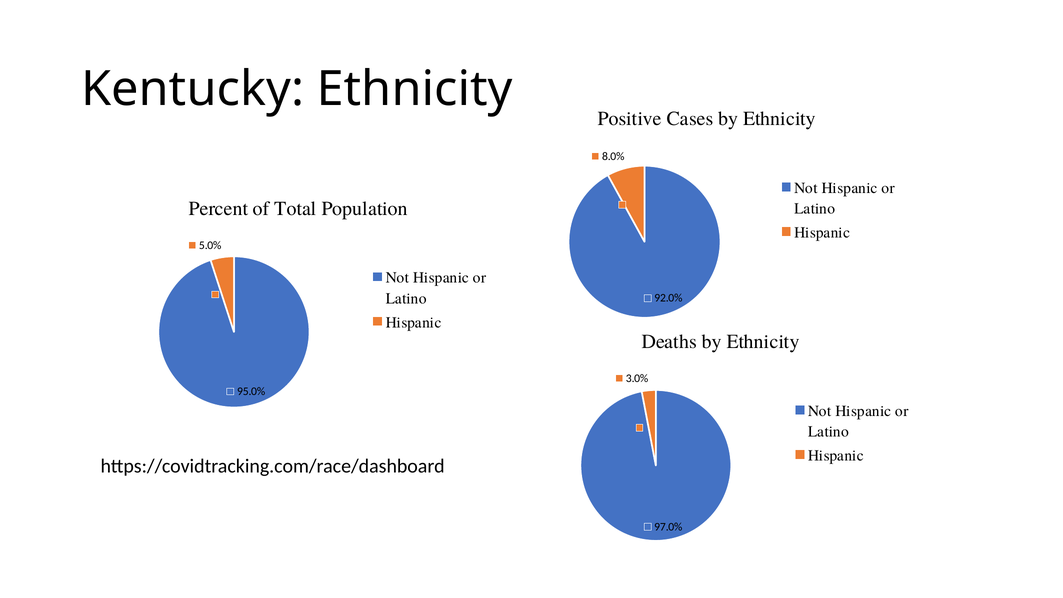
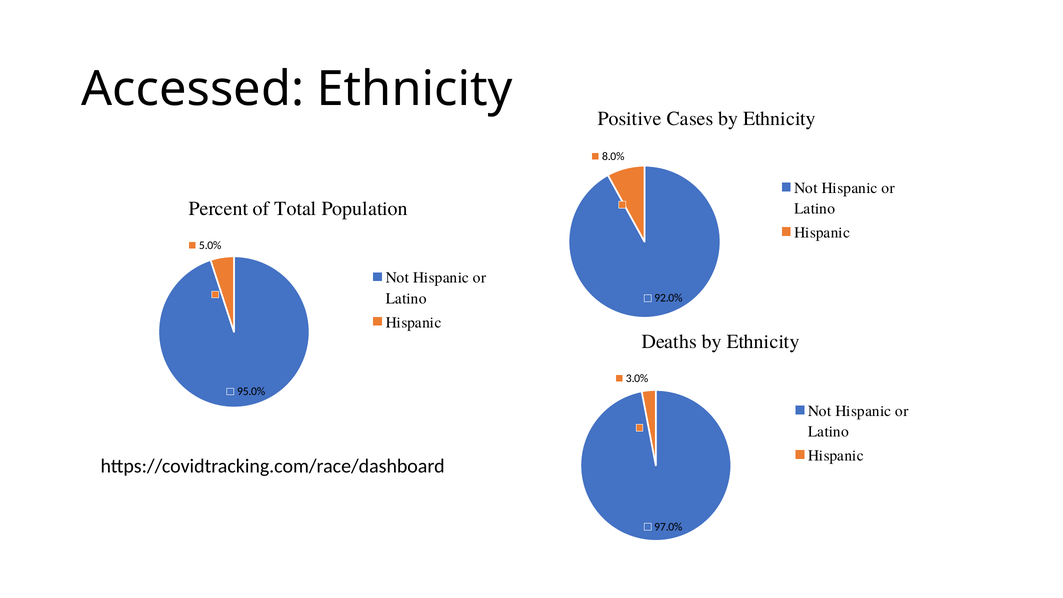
Kentucky: Kentucky -> Accessed (193, 89)
